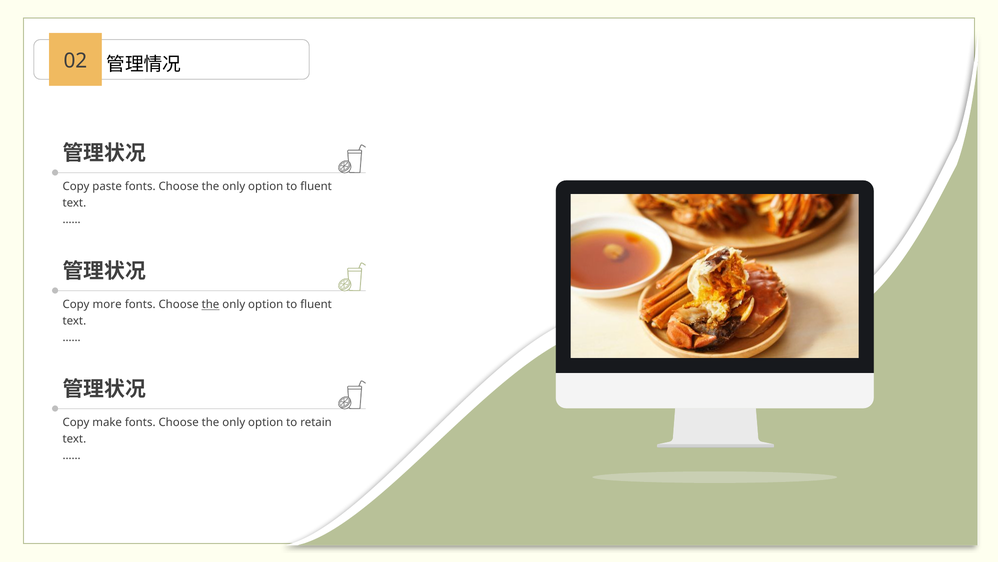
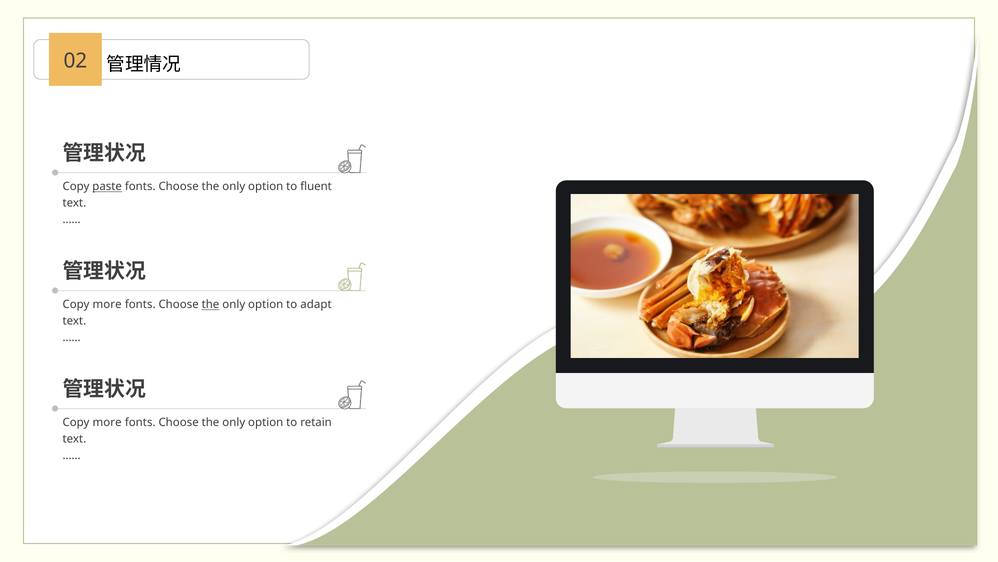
paste underline: none -> present (107, 186)
fluent: fluent -> adapt (316, 304)
make: make -> more (107, 422)
